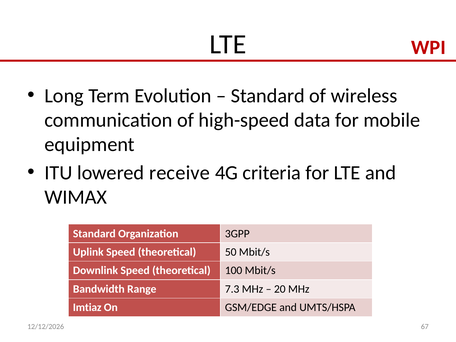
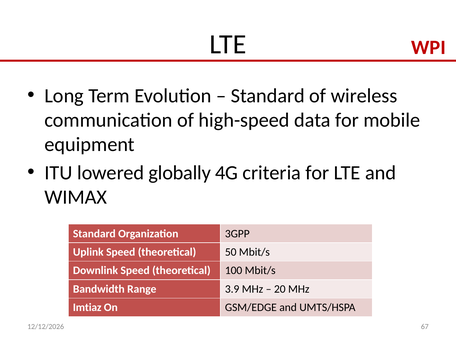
receive: receive -> globally (180, 173)
7.3: 7.3 -> 3.9 (232, 289)
